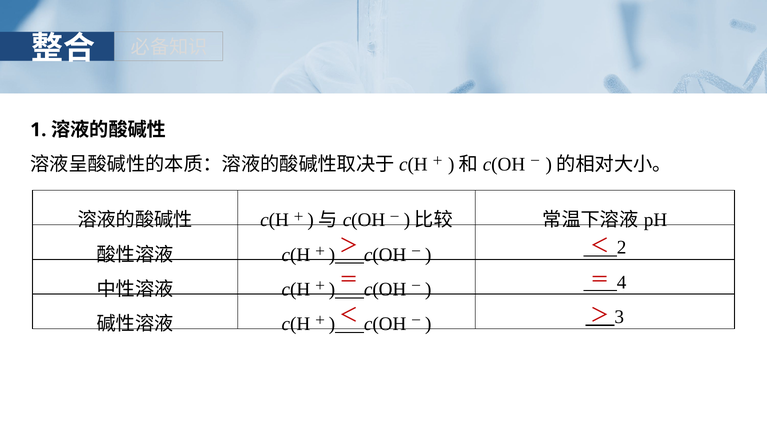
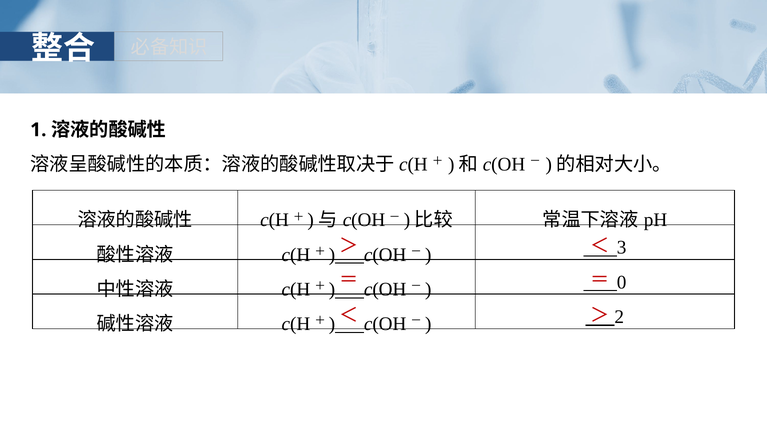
2: 2 -> 3 (622, 247)
4: 4 -> 0 (622, 282)
3: 3 -> 2 (619, 316)
